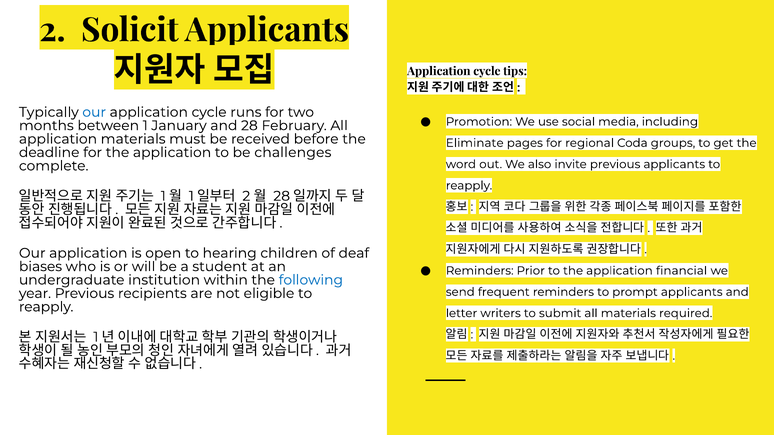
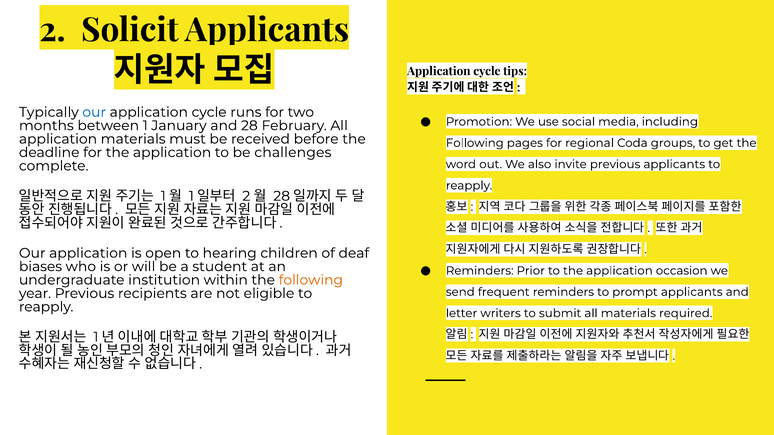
Eliminate: Eliminate -> Following (475, 143)
financial: financial -> occasion (682, 271)
following colour: blue -> orange (311, 280)
